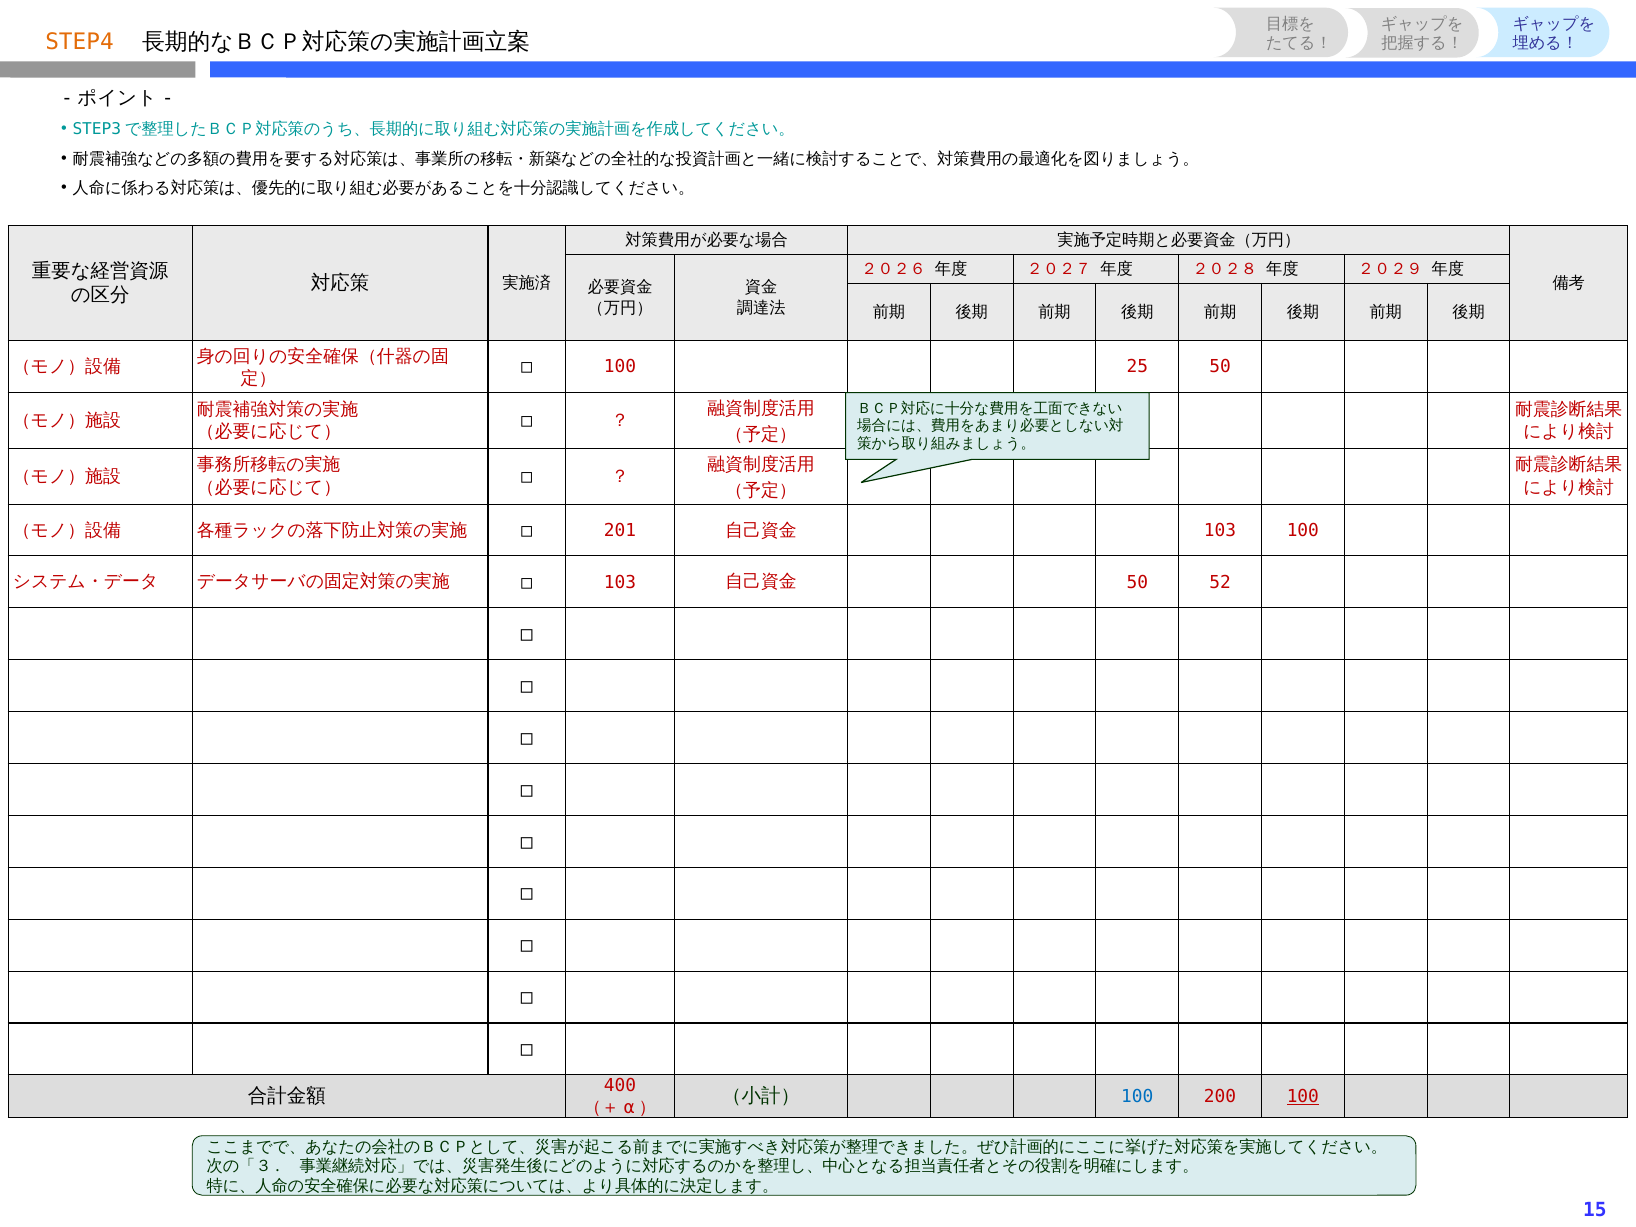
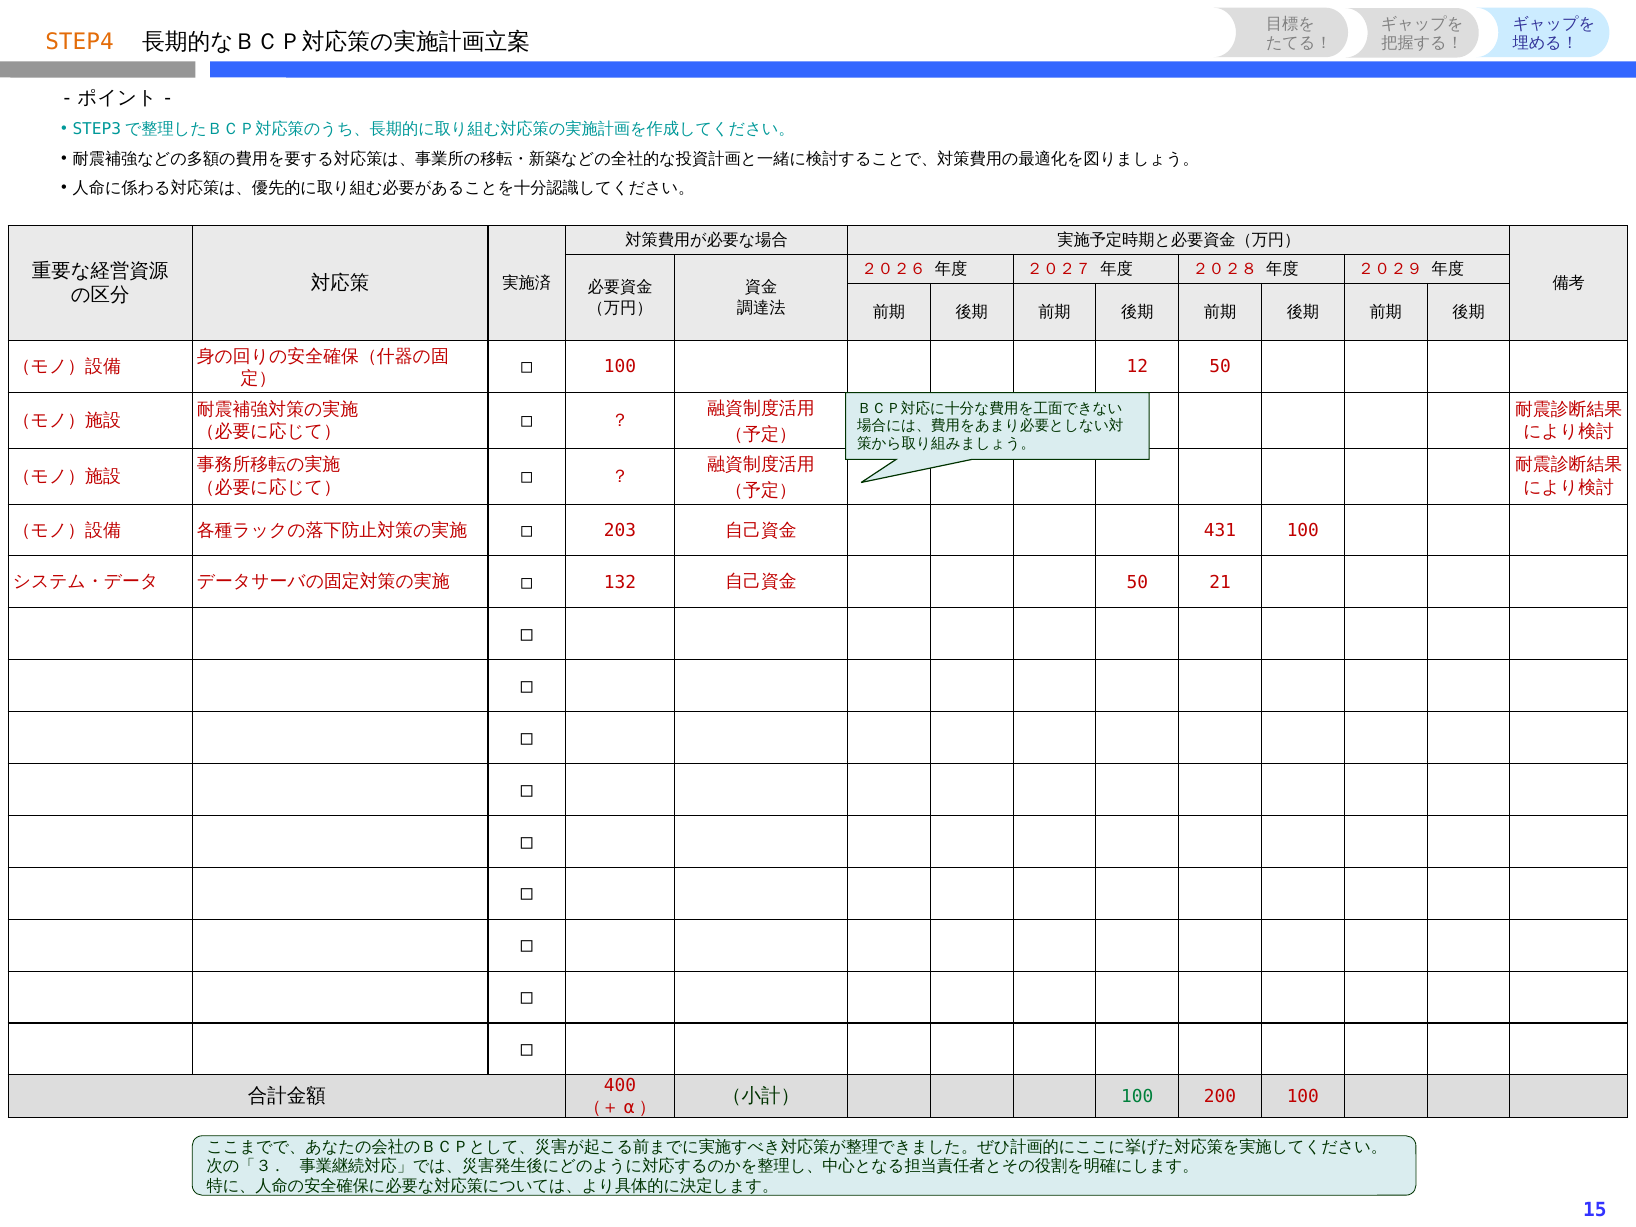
25: 25 -> 12 (1137, 367)
201: 201 -> 203 (620, 530)
103: 103 -> 431 (1220, 530)
103: 103 -> 132 (620, 582)
52: 52 -> 21 (1220, 582)
100 colour: blue -> green (1137, 1097)
100 underline: present -> none (1303, 1097)
